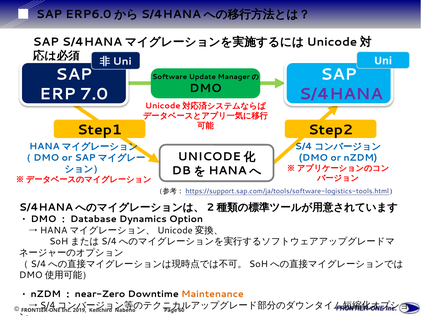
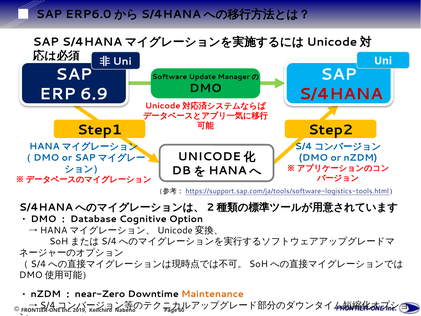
7.0: 7.0 -> 6.9 (94, 94)
S/4HANA colour: purple -> red (341, 94)
Dynamics: Dynamics -> Cognitive (143, 219)
